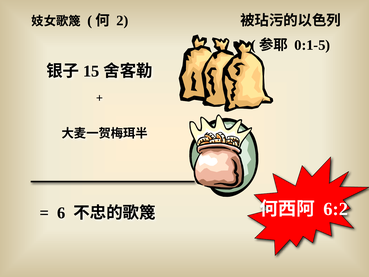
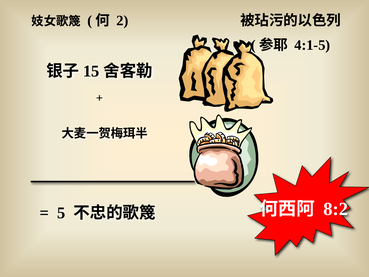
0:1-5: 0:1-5 -> 4:1-5 (312, 45)
6: 6 -> 5 (61, 213)
6:2: 6:2 -> 8:2 (336, 209)
